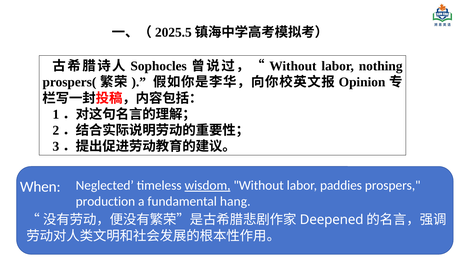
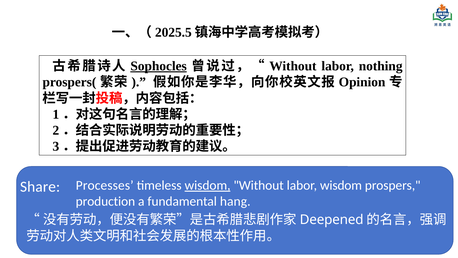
Sophocles underline: none -> present (159, 66)
Neglected: Neglected -> Processes (105, 185)
labor paddies: paddies -> wisdom (341, 185)
When: When -> Share (40, 186)
